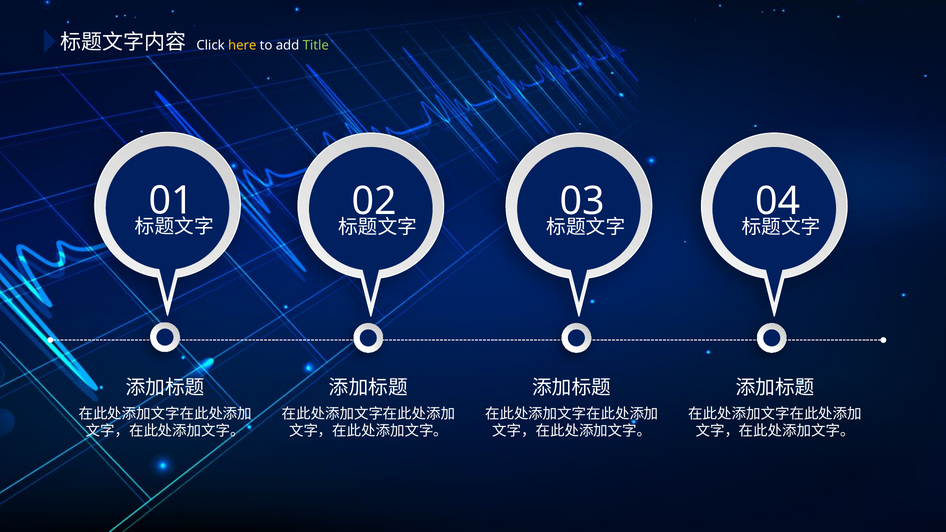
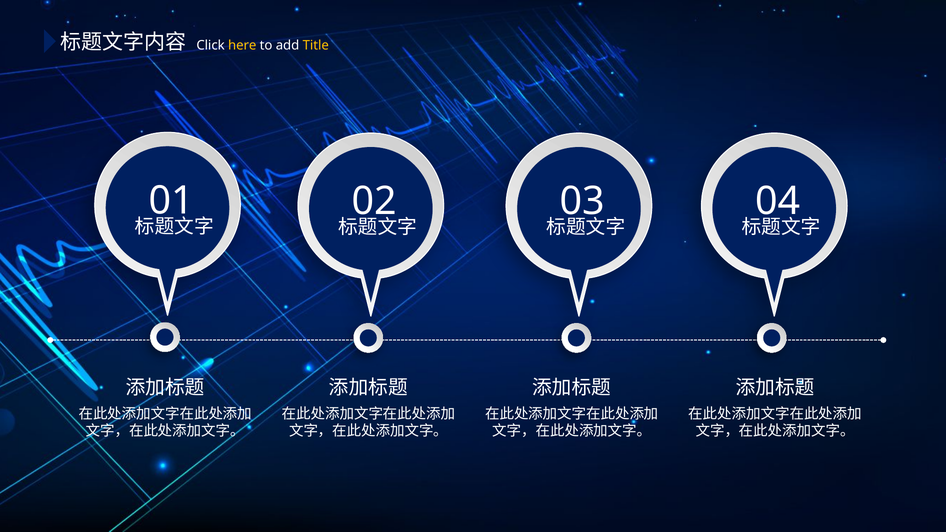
Title colour: light green -> yellow (316, 46)
